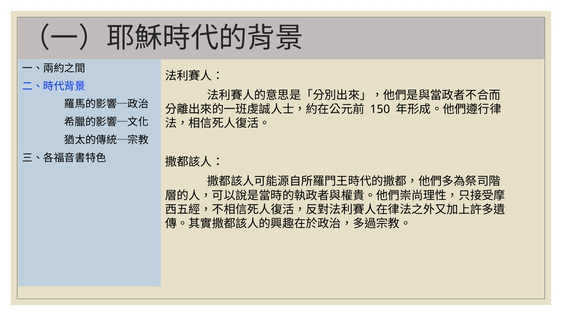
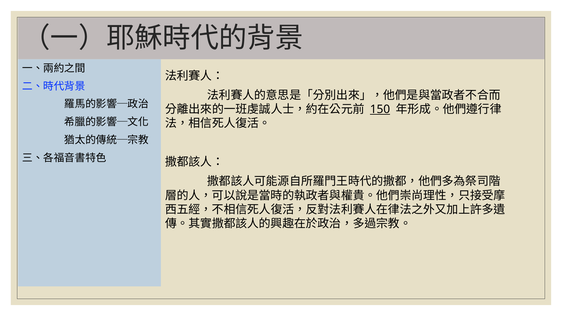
150 underline: none -> present (380, 109)
